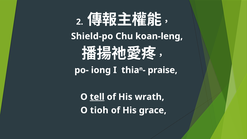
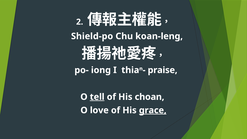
wrath: wrath -> choan (150, 97)
tioh: tioh -> love (99, 110)
grace underline: none -> present (153, 110)
